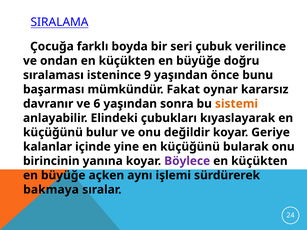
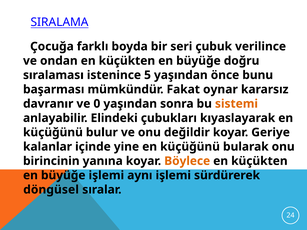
9: 9 -> 5 (147, 75)
6: 6 -> 0 (97, 104)
Böylece colour: purple -> orange (187, 161)
büyüğe açken: açken -> işlemi (106, 175)
bakmaya: bakmaya -> döngüsel (51, 190)
